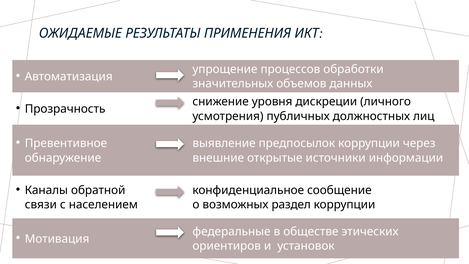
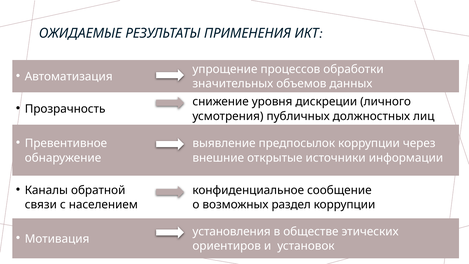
федеральные: федеральные -> установления (232, 231)
